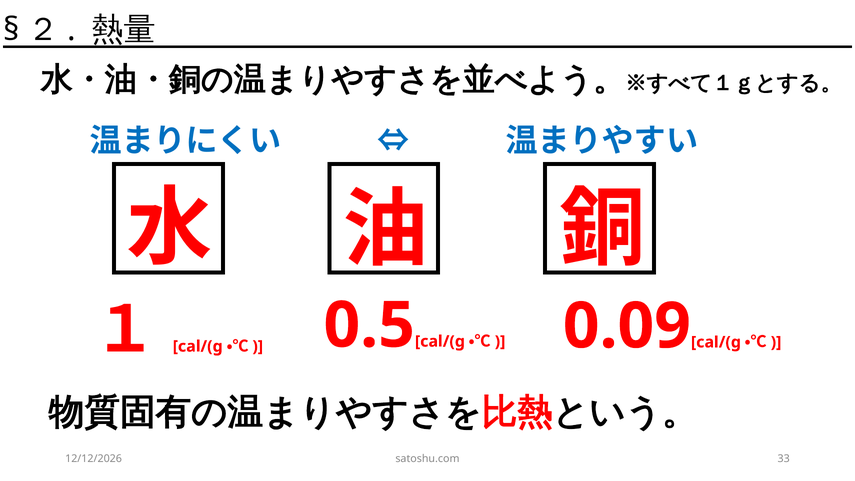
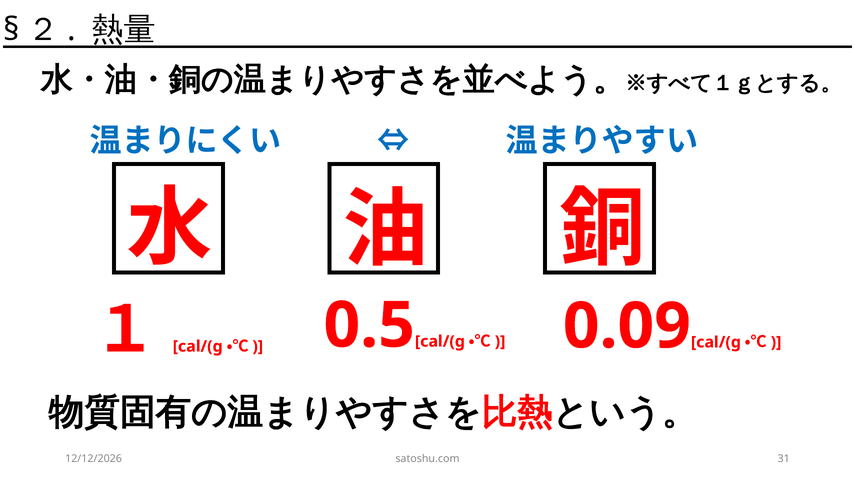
33: 33 -> 31 (784, 458)
